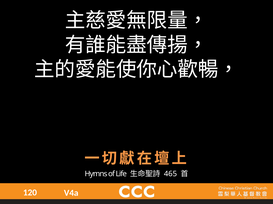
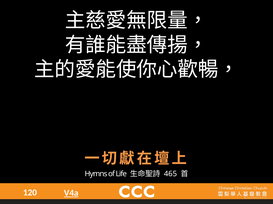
V4a underline: none -> present (71, 194)
